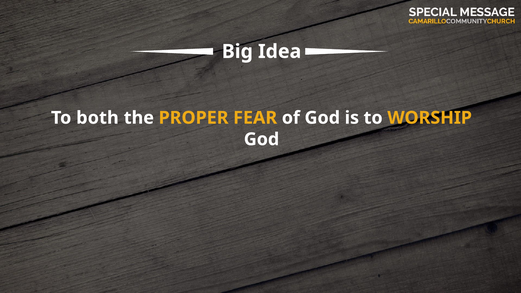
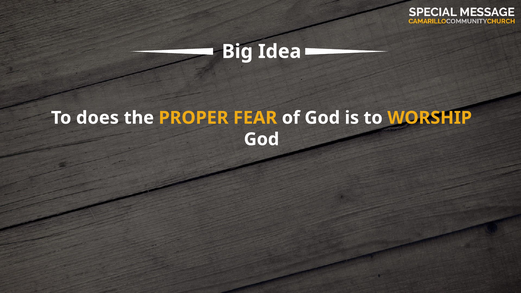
both: both -> does (97, 118)
